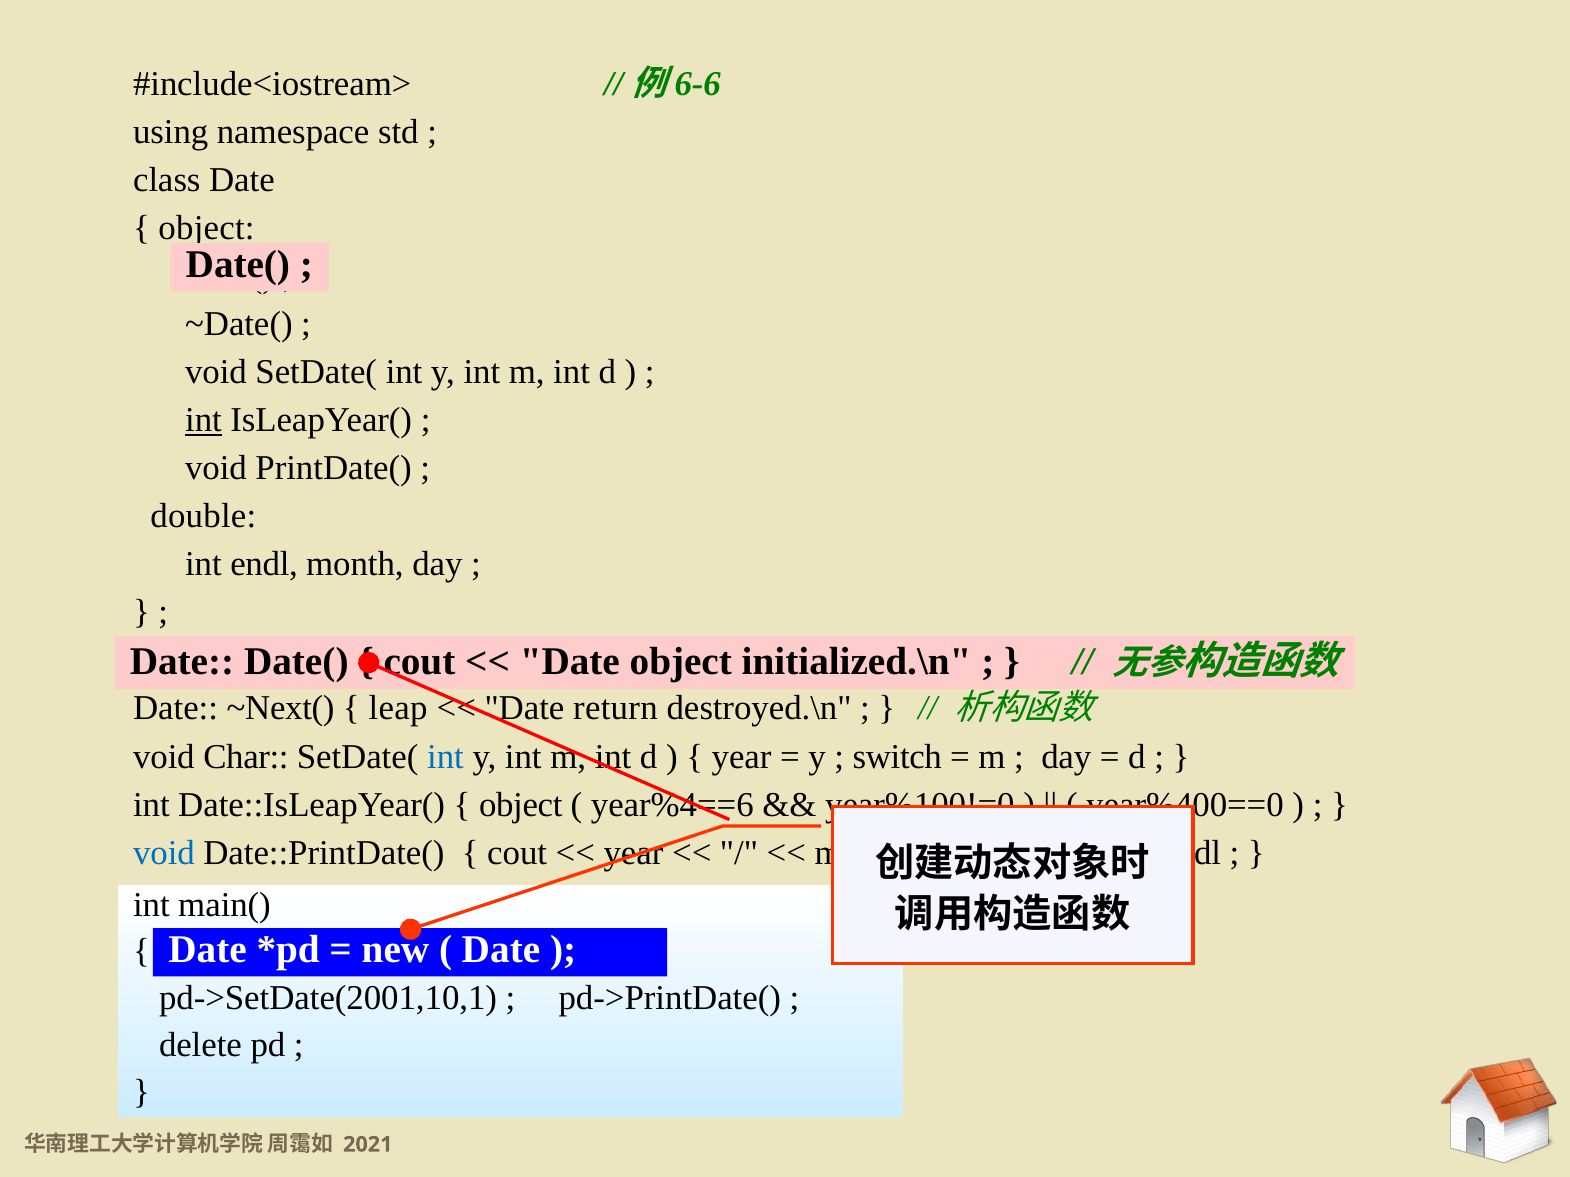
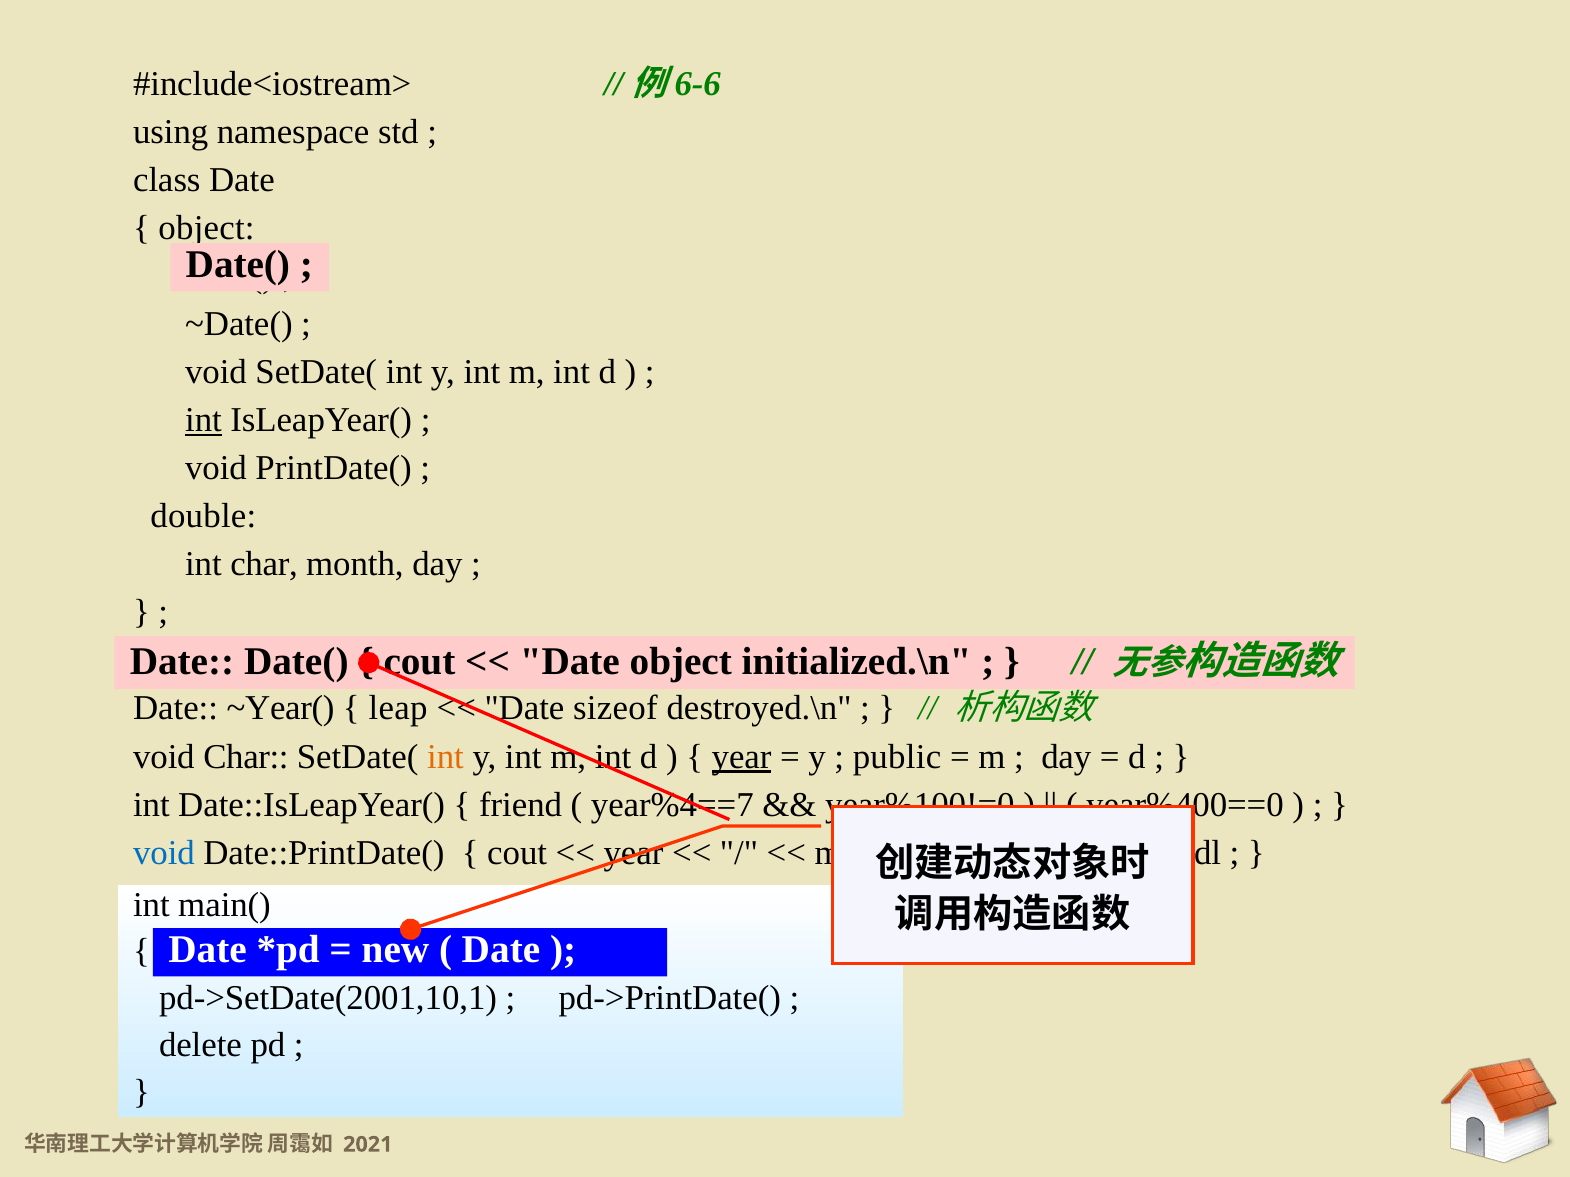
int endl: endl -> char (264, 565)
~Next(: ~Next( -> ~Year( (281, 709)
return: return -> sizeof (615, 709)
int colour: blue -> orange (446, 757)
year underline: none -> present (742, 757)
switch: switch -> public (897, 757)
object: object -> friend (521, 805)
year%4==6: year%4==6 -> year%4==7 (672, 805)
